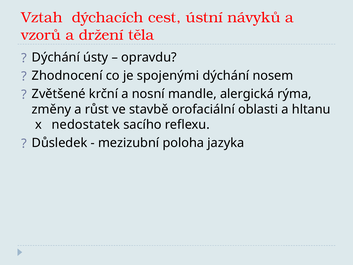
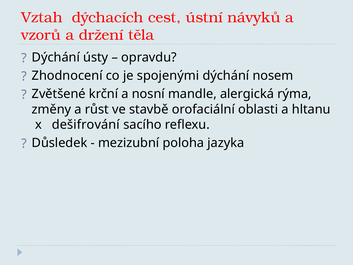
nedostatek: nedostatek -> dešifrování (86, 125)
